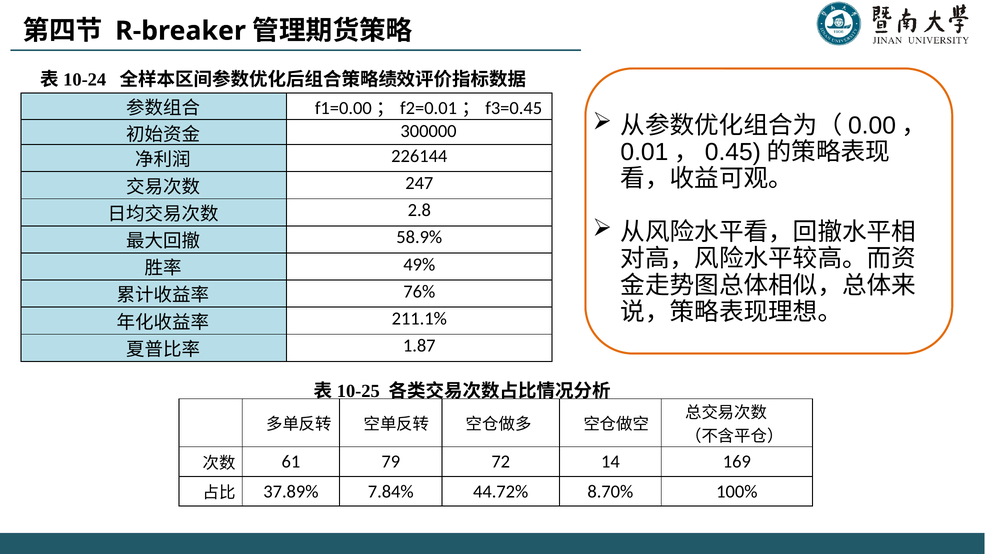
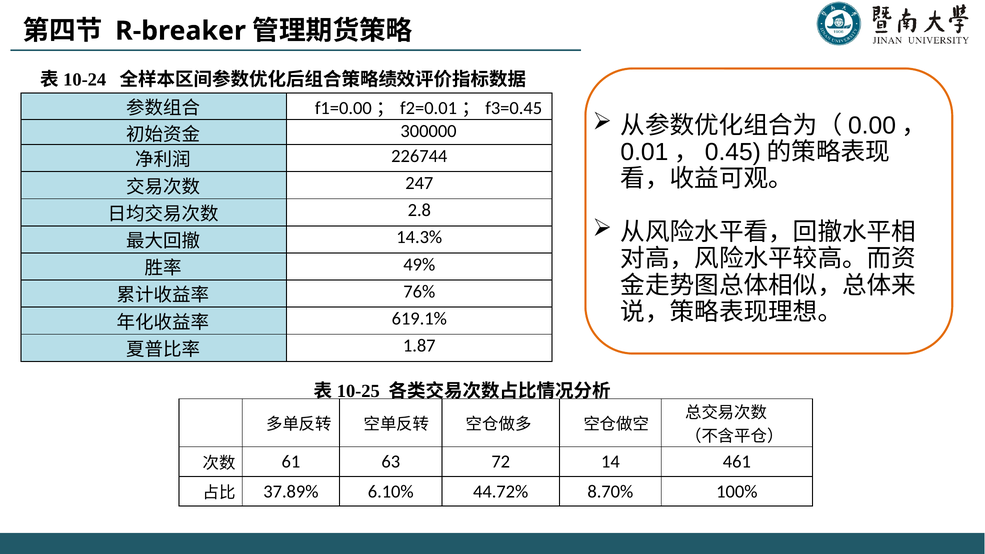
226144: 226144 -> 226744 (419, 156)
58.9%: 58.9% -> 14.3% (419, 237)
211.1%: 211.1% -> 619.1% (419, 319)
79: 79 -> 63 (391, 462)
169: 169 -> 461 (737, 462)
7.84%: 7.84% -> 6.10% (391, 492)
